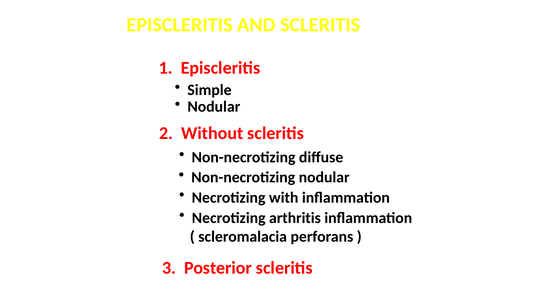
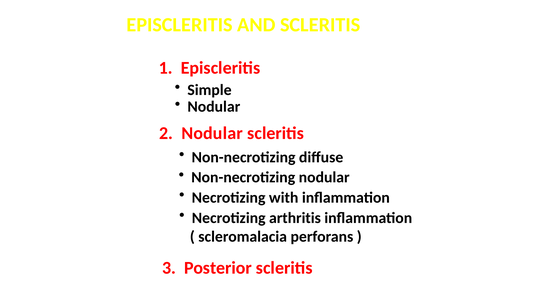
2 Without: Without -> Nodular (212, 133)
